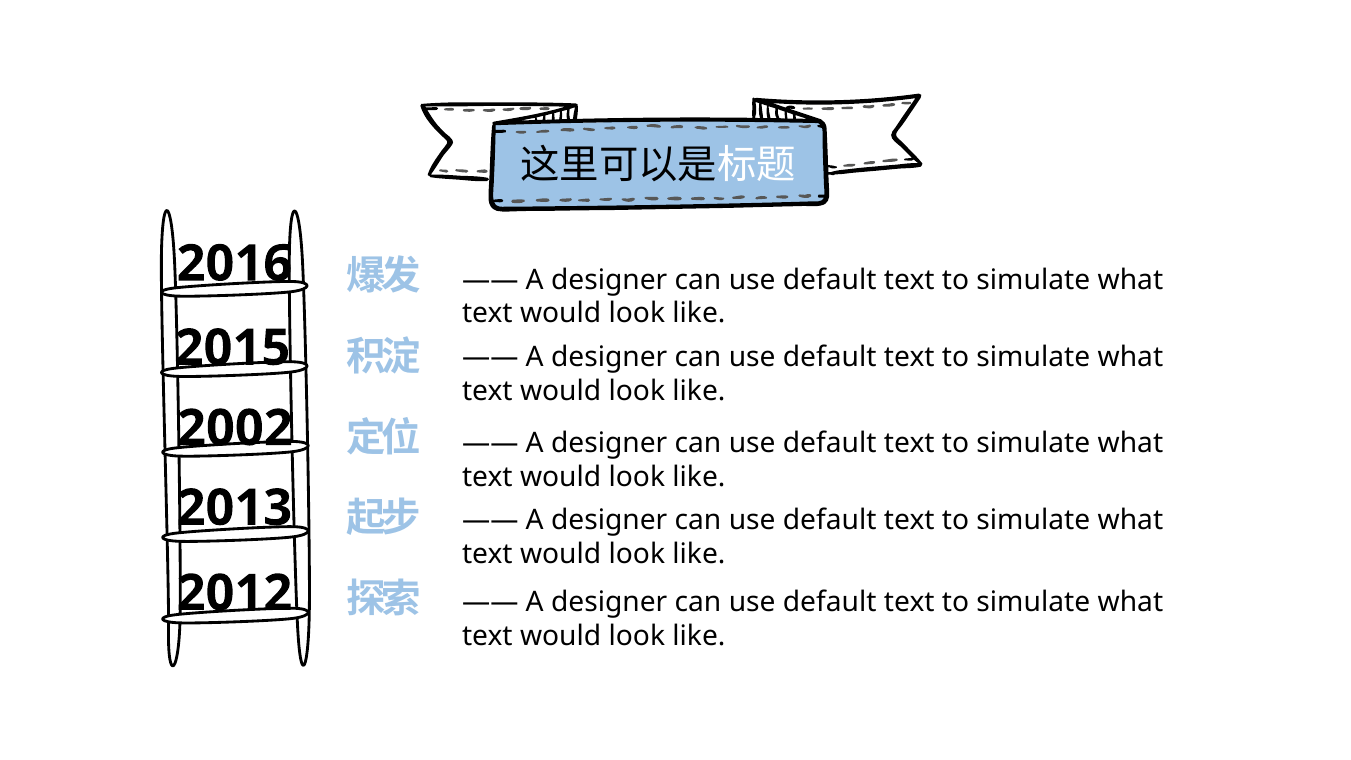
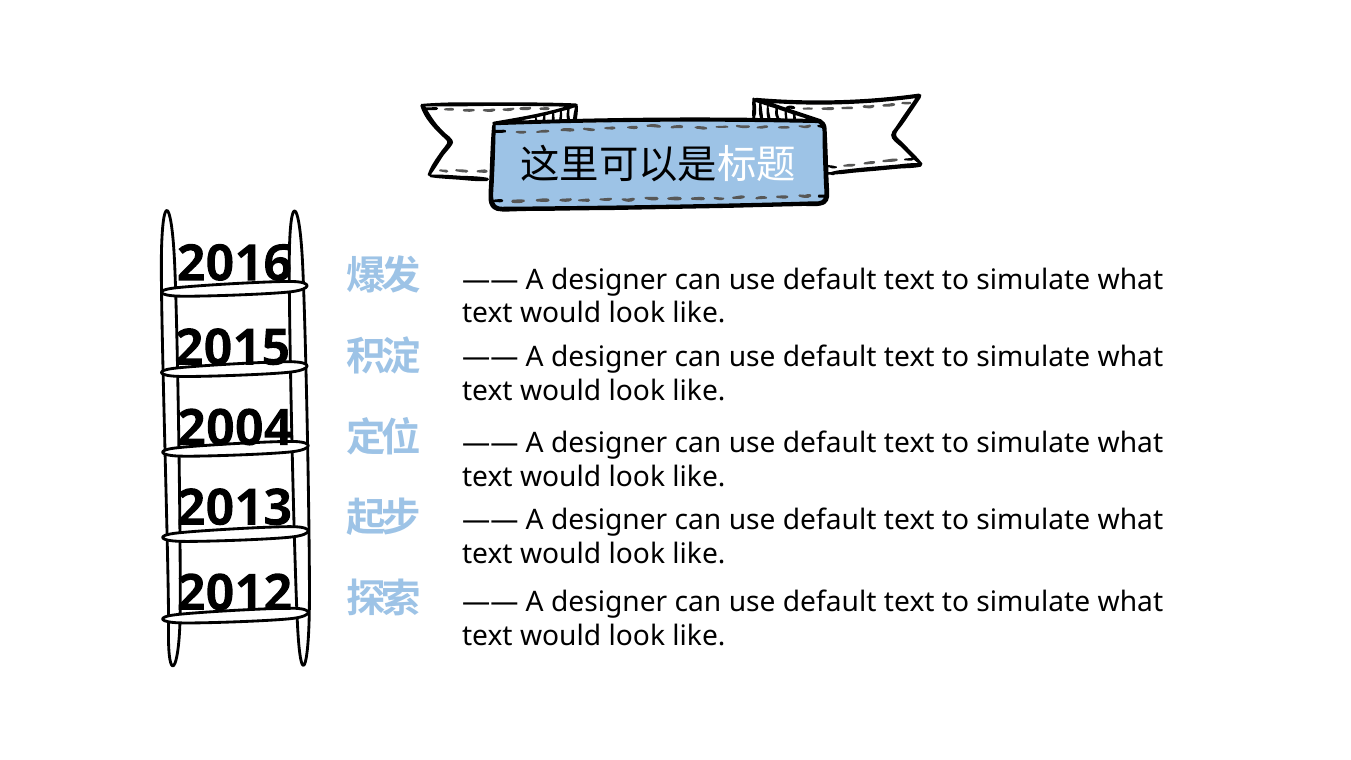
2002: 2002 -> 2004 (235, 428)
